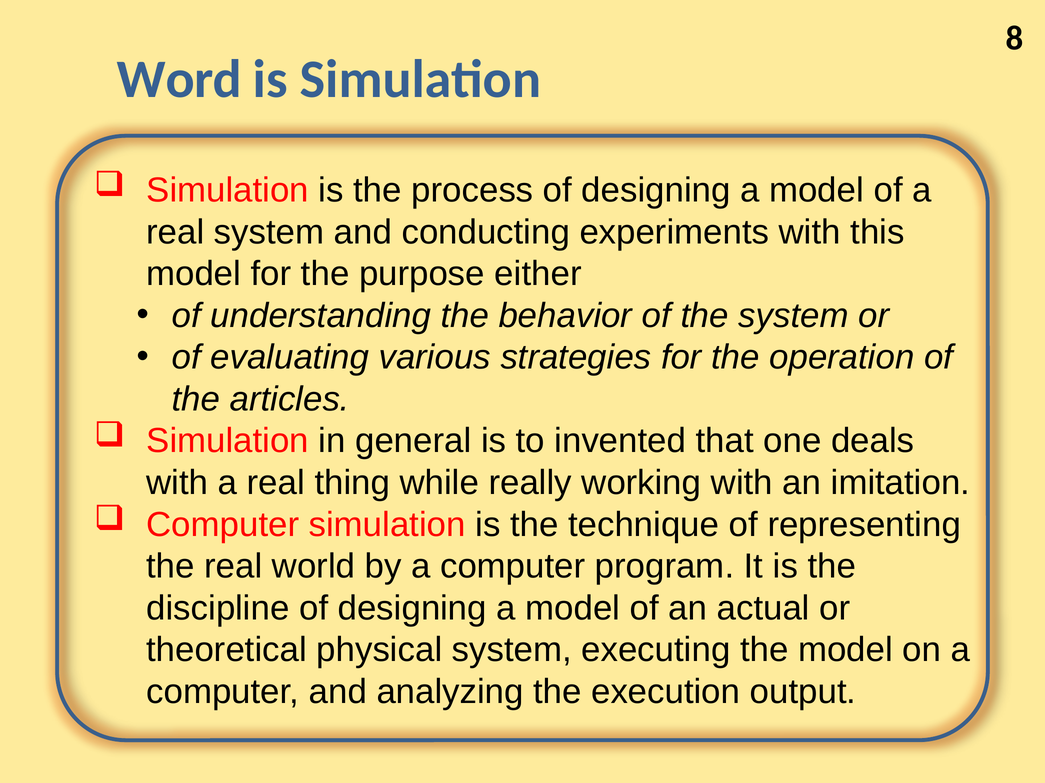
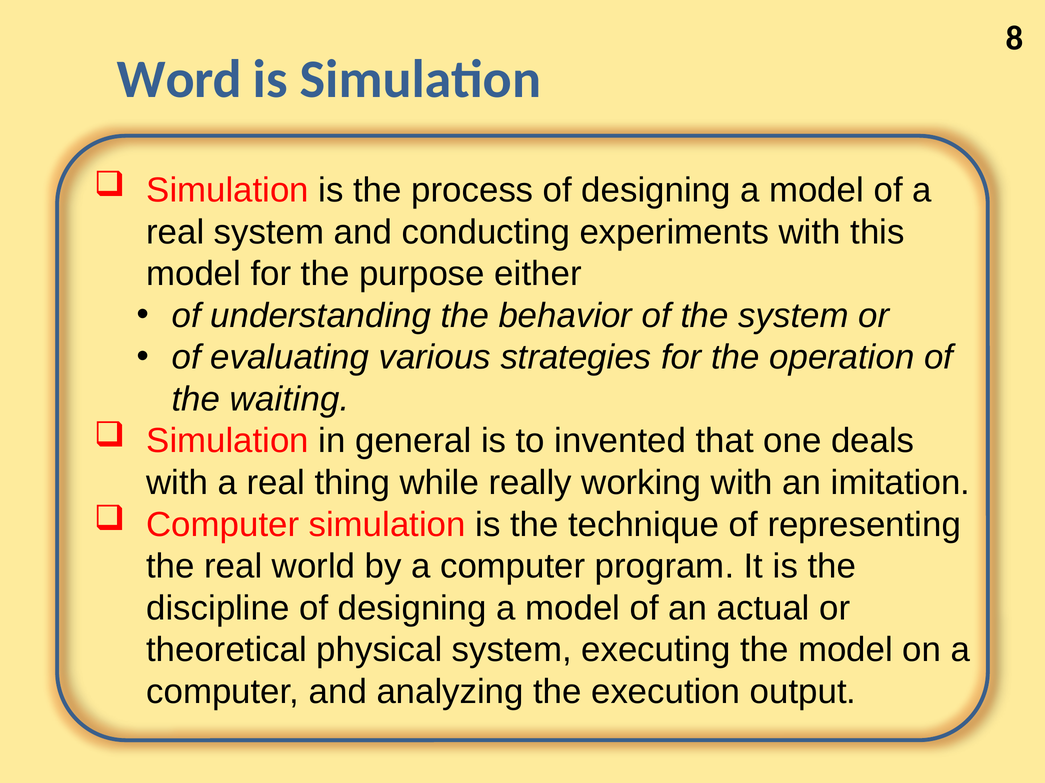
articles: articles -> waiting (290, 400)
